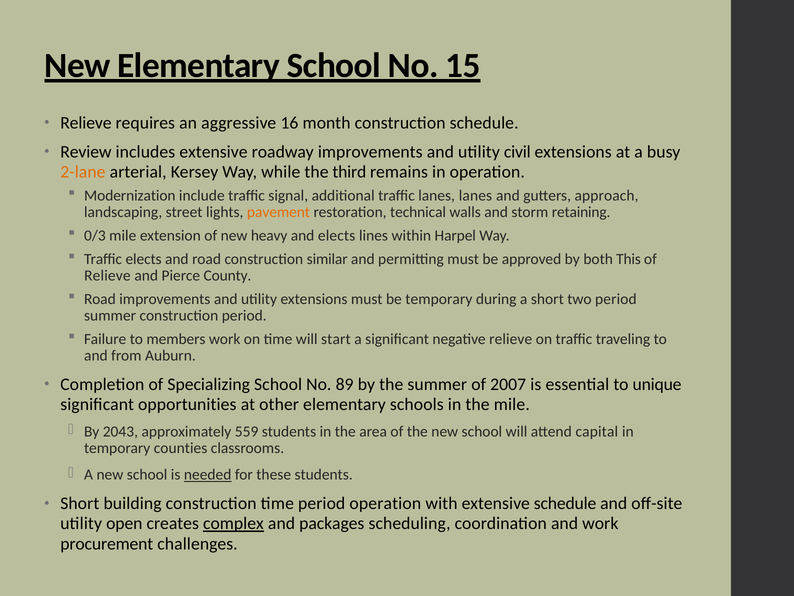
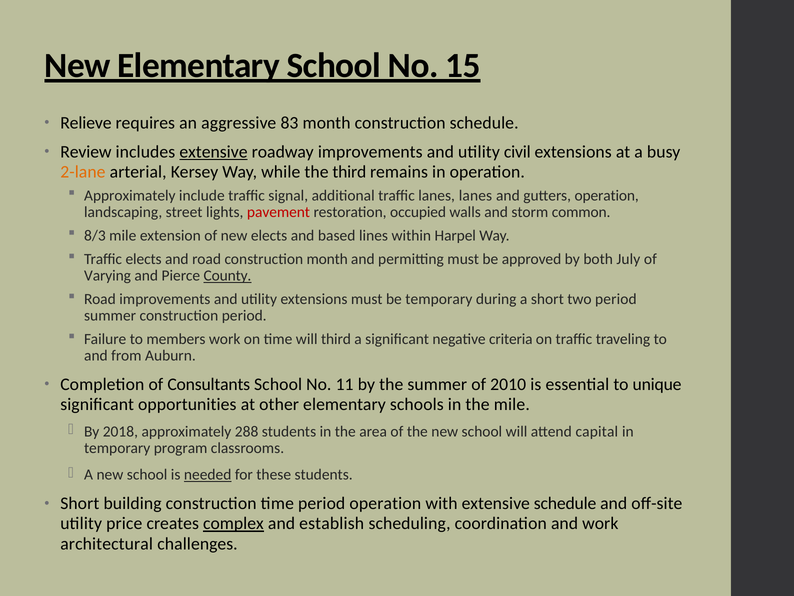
16: 16 -> 83 (289, 123)
extensive underline: none -> present (213, 152)
Modernization: Modernization -> Approximately (130, 195)
gutters approach: approach -> operation (607, 195)
pavement colour: orange -> red (278, 212)
technical: technical -> occupied (418, 212)
retaining: retaining -> common (581, 212)
0/3: 0/3 -> 8/3 (95, 235)
new heavy: heavy -> elects (269, 235)
and elects: elects -> based (337, 235)
construction similar: similar -> month (327, 259)
This: This -> July (628, 259)
Relieve: Relieve -> Varying (108, 275)
County underline: none -> present (228, 275)
will start: start -> third (336, 339)
negative relieve: relieve -> criteria (511, 339)
Specializing: Specializing -> Consultants (209, 384)
89: 89 -> 11 (345, 384)
2007: 2007 -> 2010 (508, 384)
2043: 2043 -> 2018 (120, 431)
559: 559 -> 288 (247, 431)
counties: counties -> program (181, 448)
open: open -> price (124, 523)
packages: packages -> establish (332, 523)
procurement: procurement -> architectural (107, 543)
